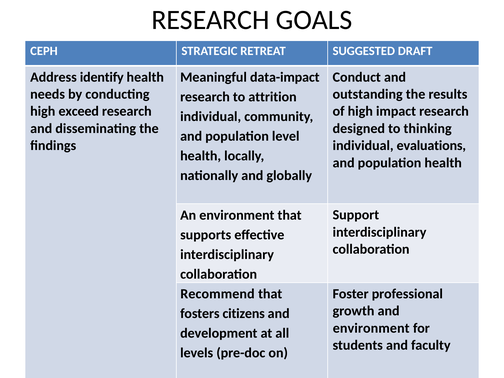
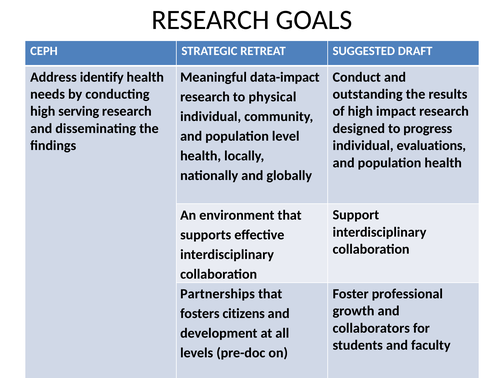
attrition: attrition -> physical (272, 97)
exceed: exceed -> serving (79, 111)
thinking: thinking -> progress (428, 129)
Recommend: Recommend -> Partnerships (218, 294)
environment: environment -> collaborators (371, 328)
